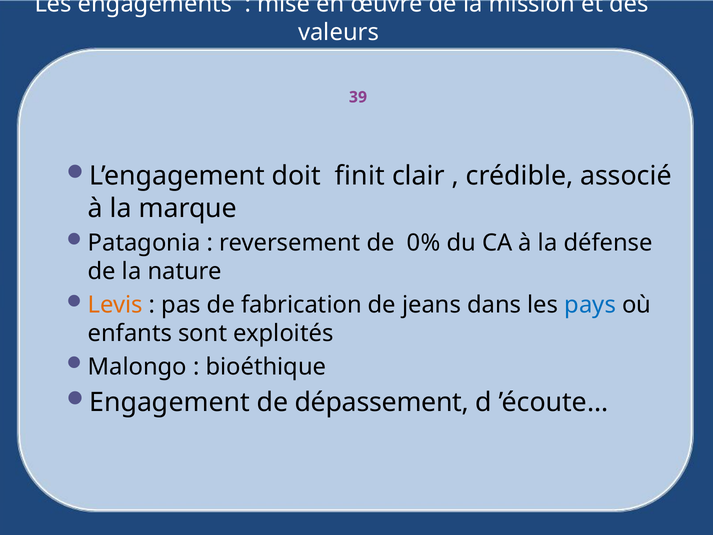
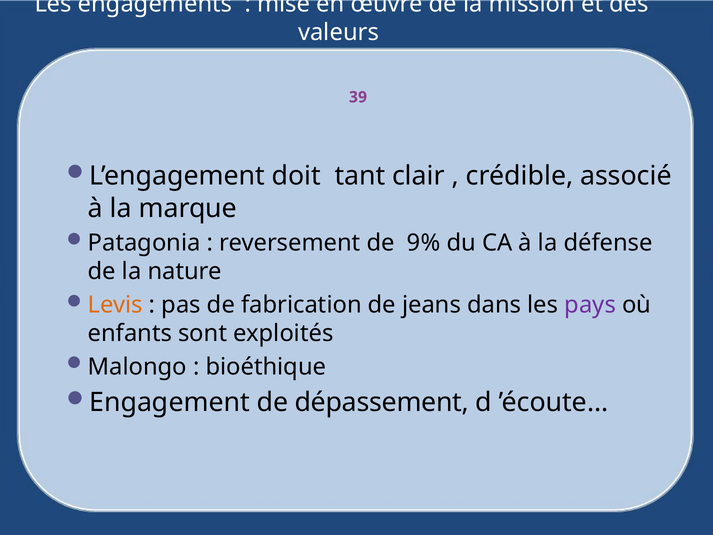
finit: finit -> tant (360, 176)
0%: 0% -> 9% (424, 243)
pays colour: blue -> purple (590, 305)
